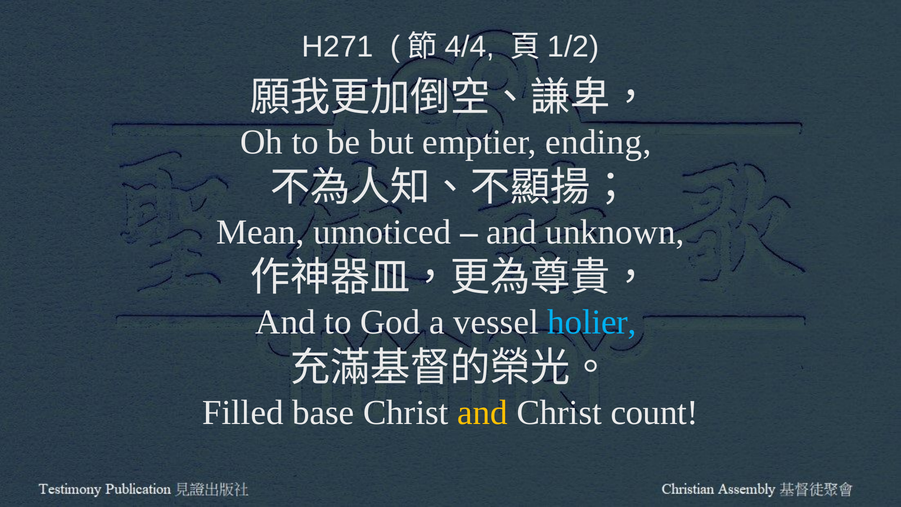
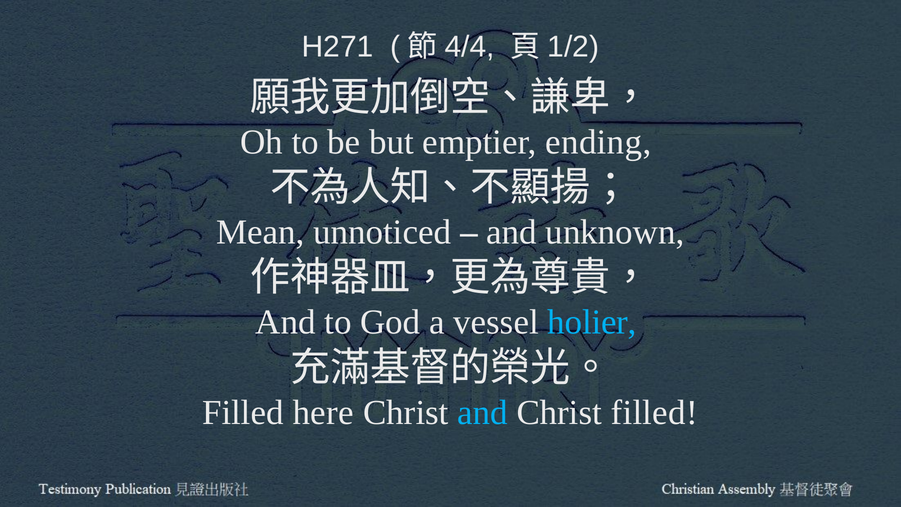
base: base -> here (323, 412)
and colour: yellow -> light blue (483, 412)
Christ count: count -> filled (654, 412)
